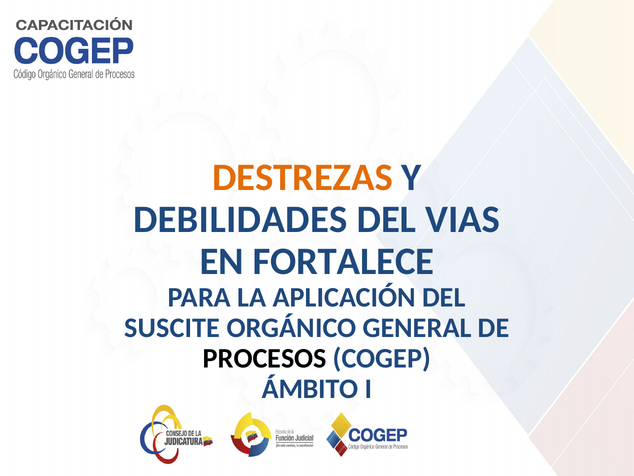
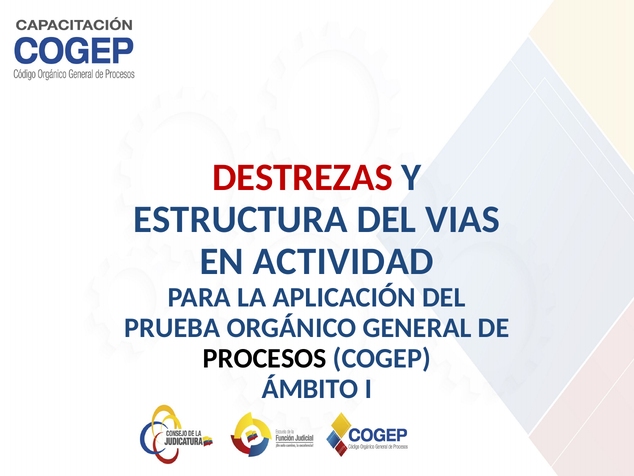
DESTREZAS colour: orange -> red (302, 177)
DEBILIDADES: DEBILIDADES -> ESTRUCTURA (240, 219)
FORTALECE: FORTALECE -> ACTIVIDAD (343, 261)
SUSCITE: SUSCITE -> PRUEBA (172, 328)
